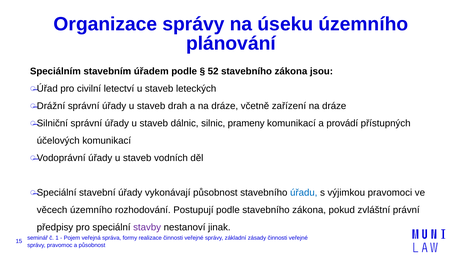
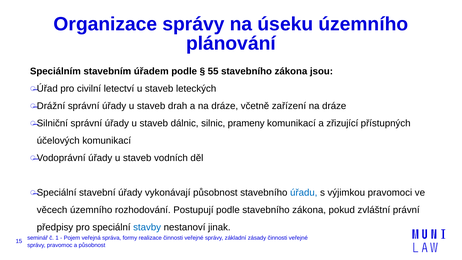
52: 52 -> 55 (213, 71)
provádí: provádí -> zřizující (342, 123)
stavby colour: purple -> blue (147, 227)
